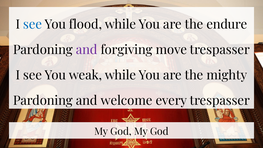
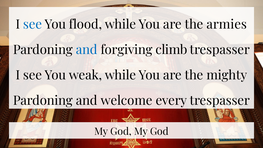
endure: endure -> armies (227, 25)
and colour: purple -> blue (87, 50)
move: move -> climb (171, 50)
